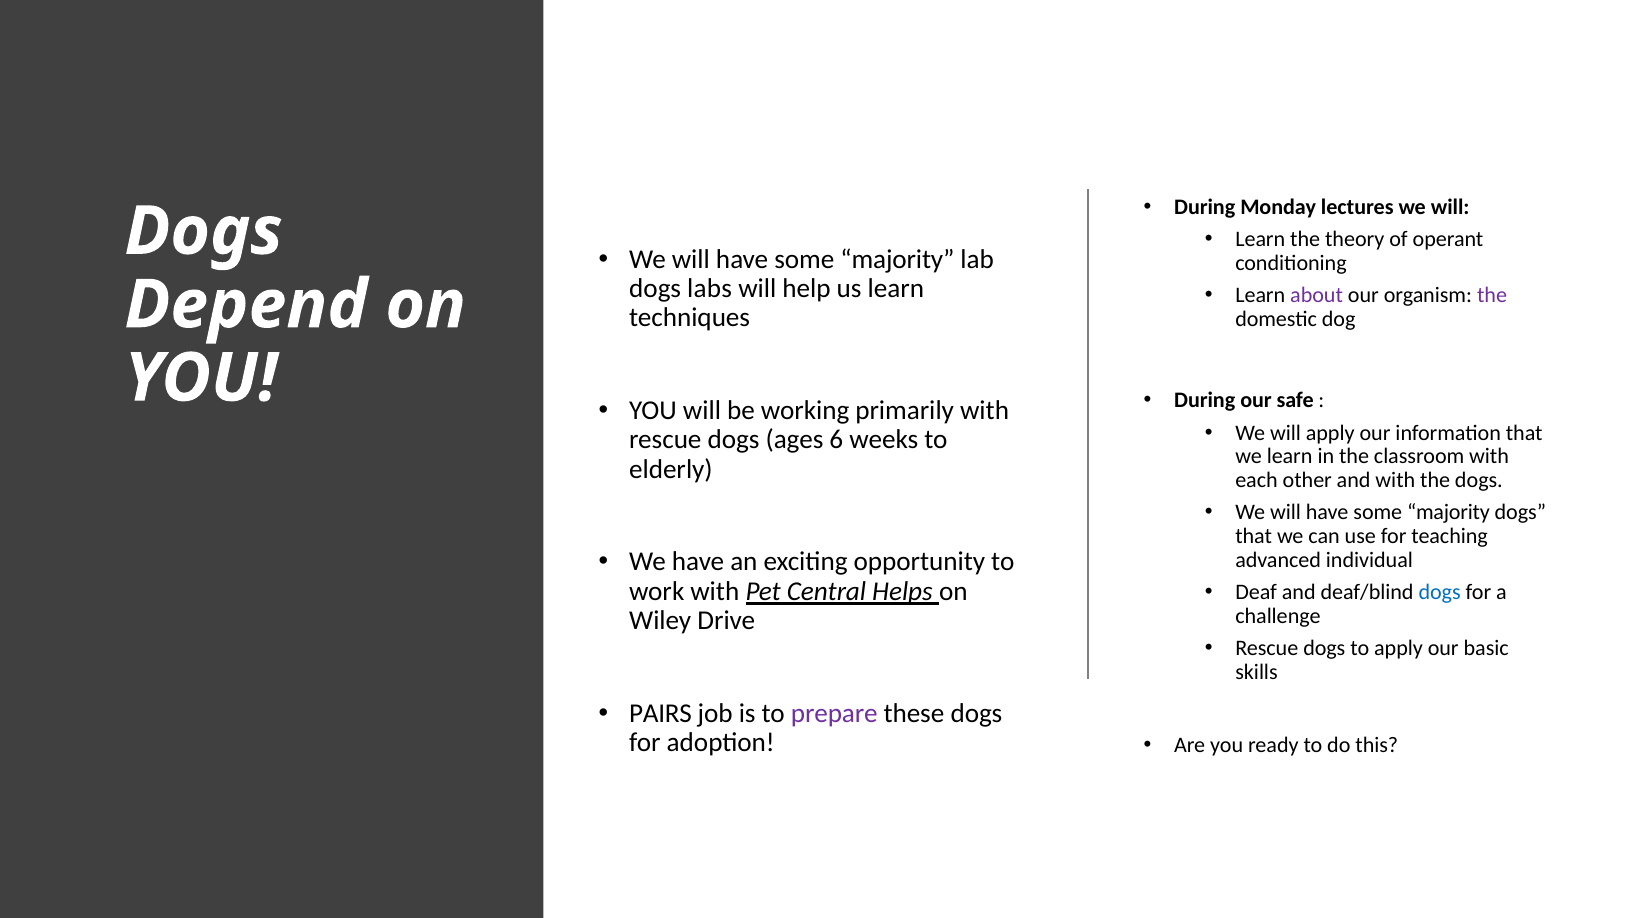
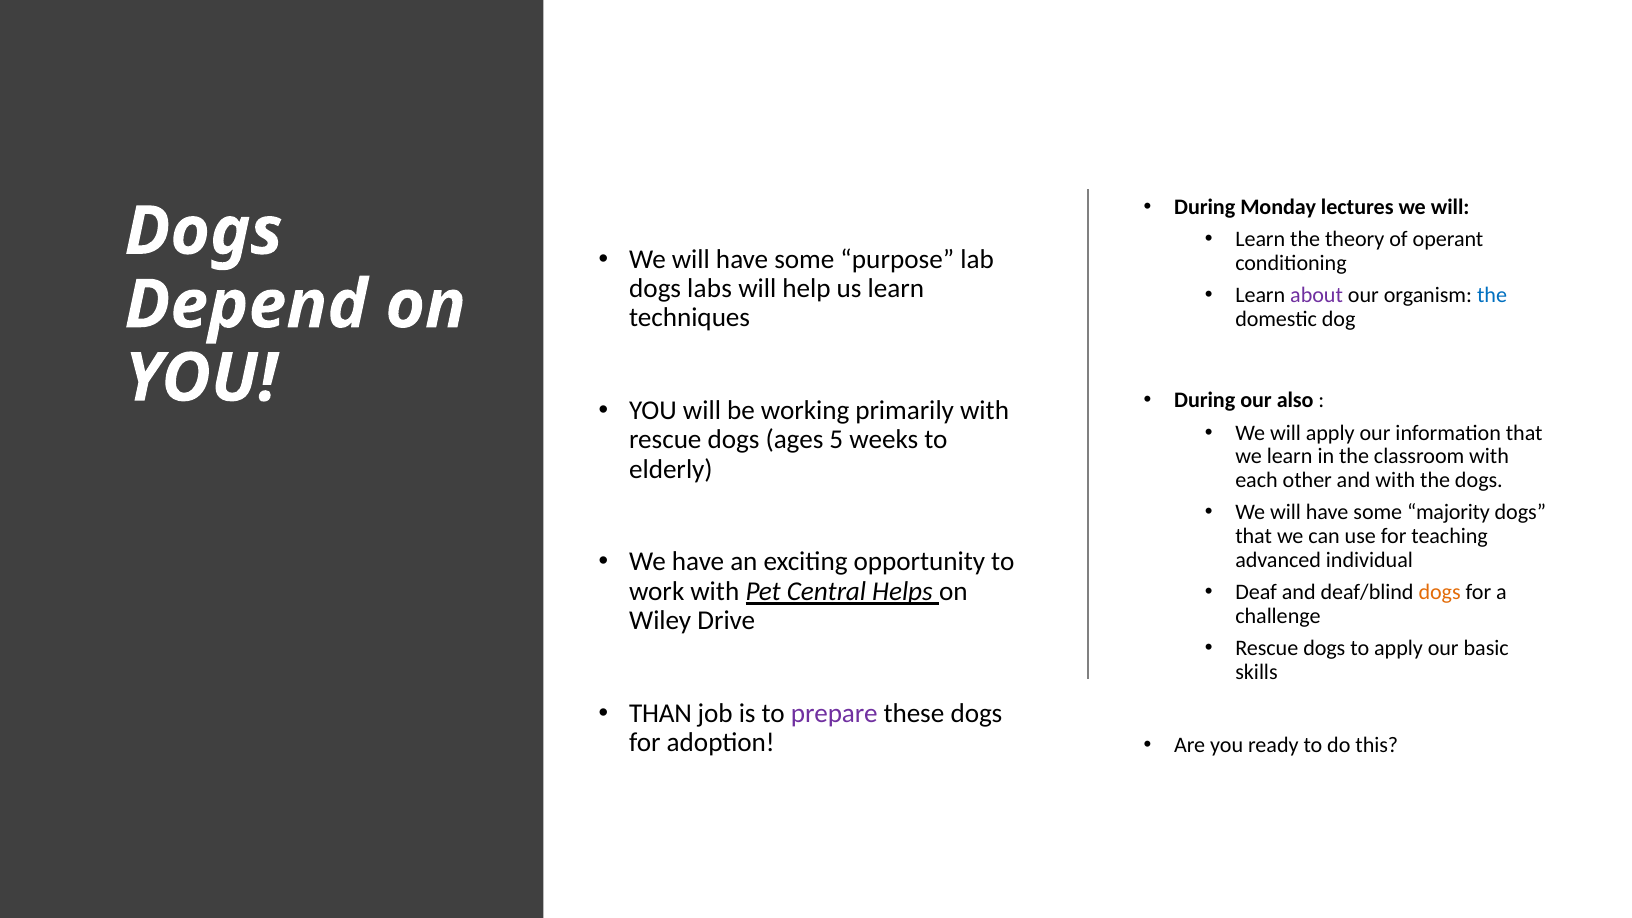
majority: majority -> purpose (897, 259)
the colour: purple -> blue (1492, 295)
safe: safe -> also (1295, 400)
6: 6 -> 5 (836, 440)
dogs colour: blue -> orange (1440, 592)
PAIRS: PAIRS -> THAN (660, 714)
